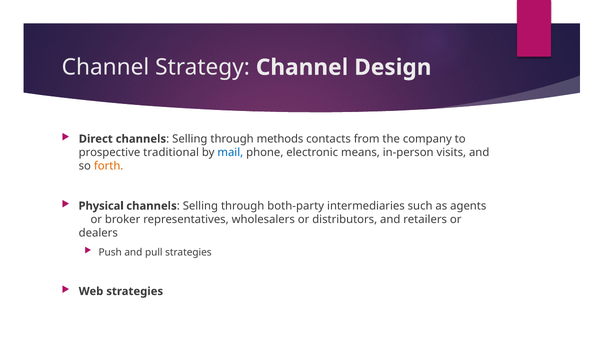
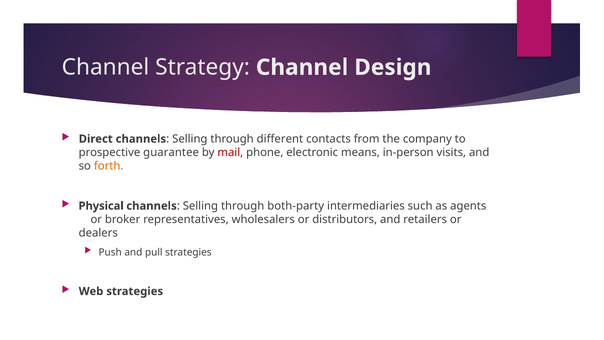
methods: methods -> different (280, 139)
traditional: traditional -> guarantee (171, 152)
mail colour: blue -> red (230, 152)
